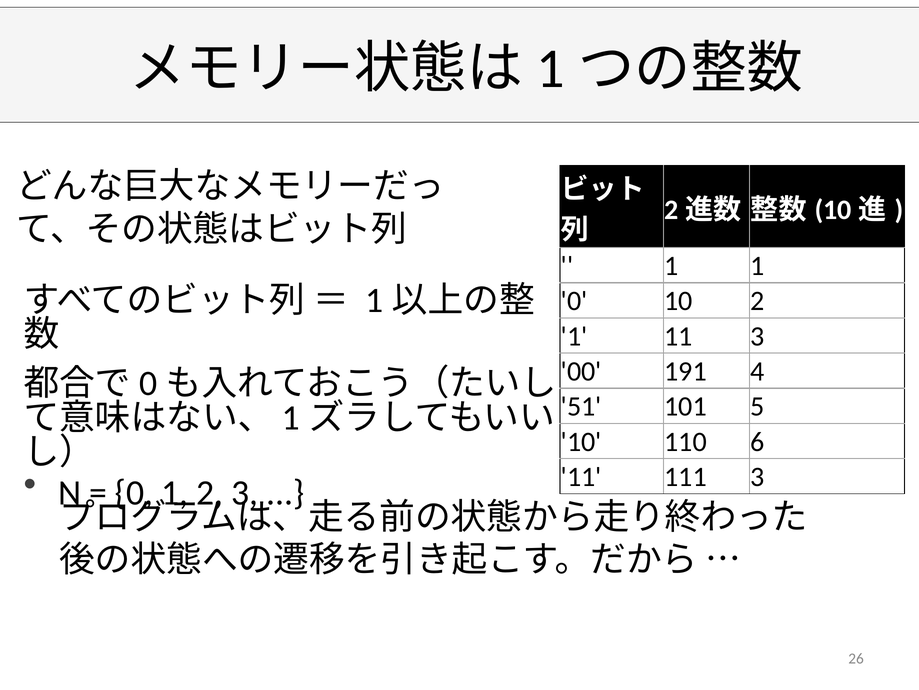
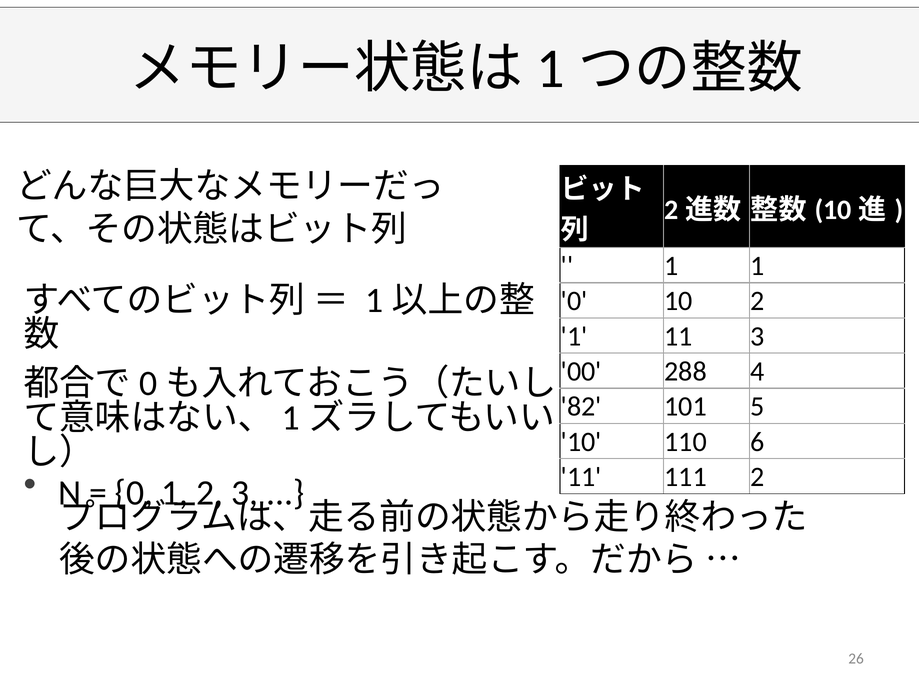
191: 191 -> 288 (686, 371)
51: 51 -> 82 (581, 406)
111 3: 3 -> 2 (758, 476)
